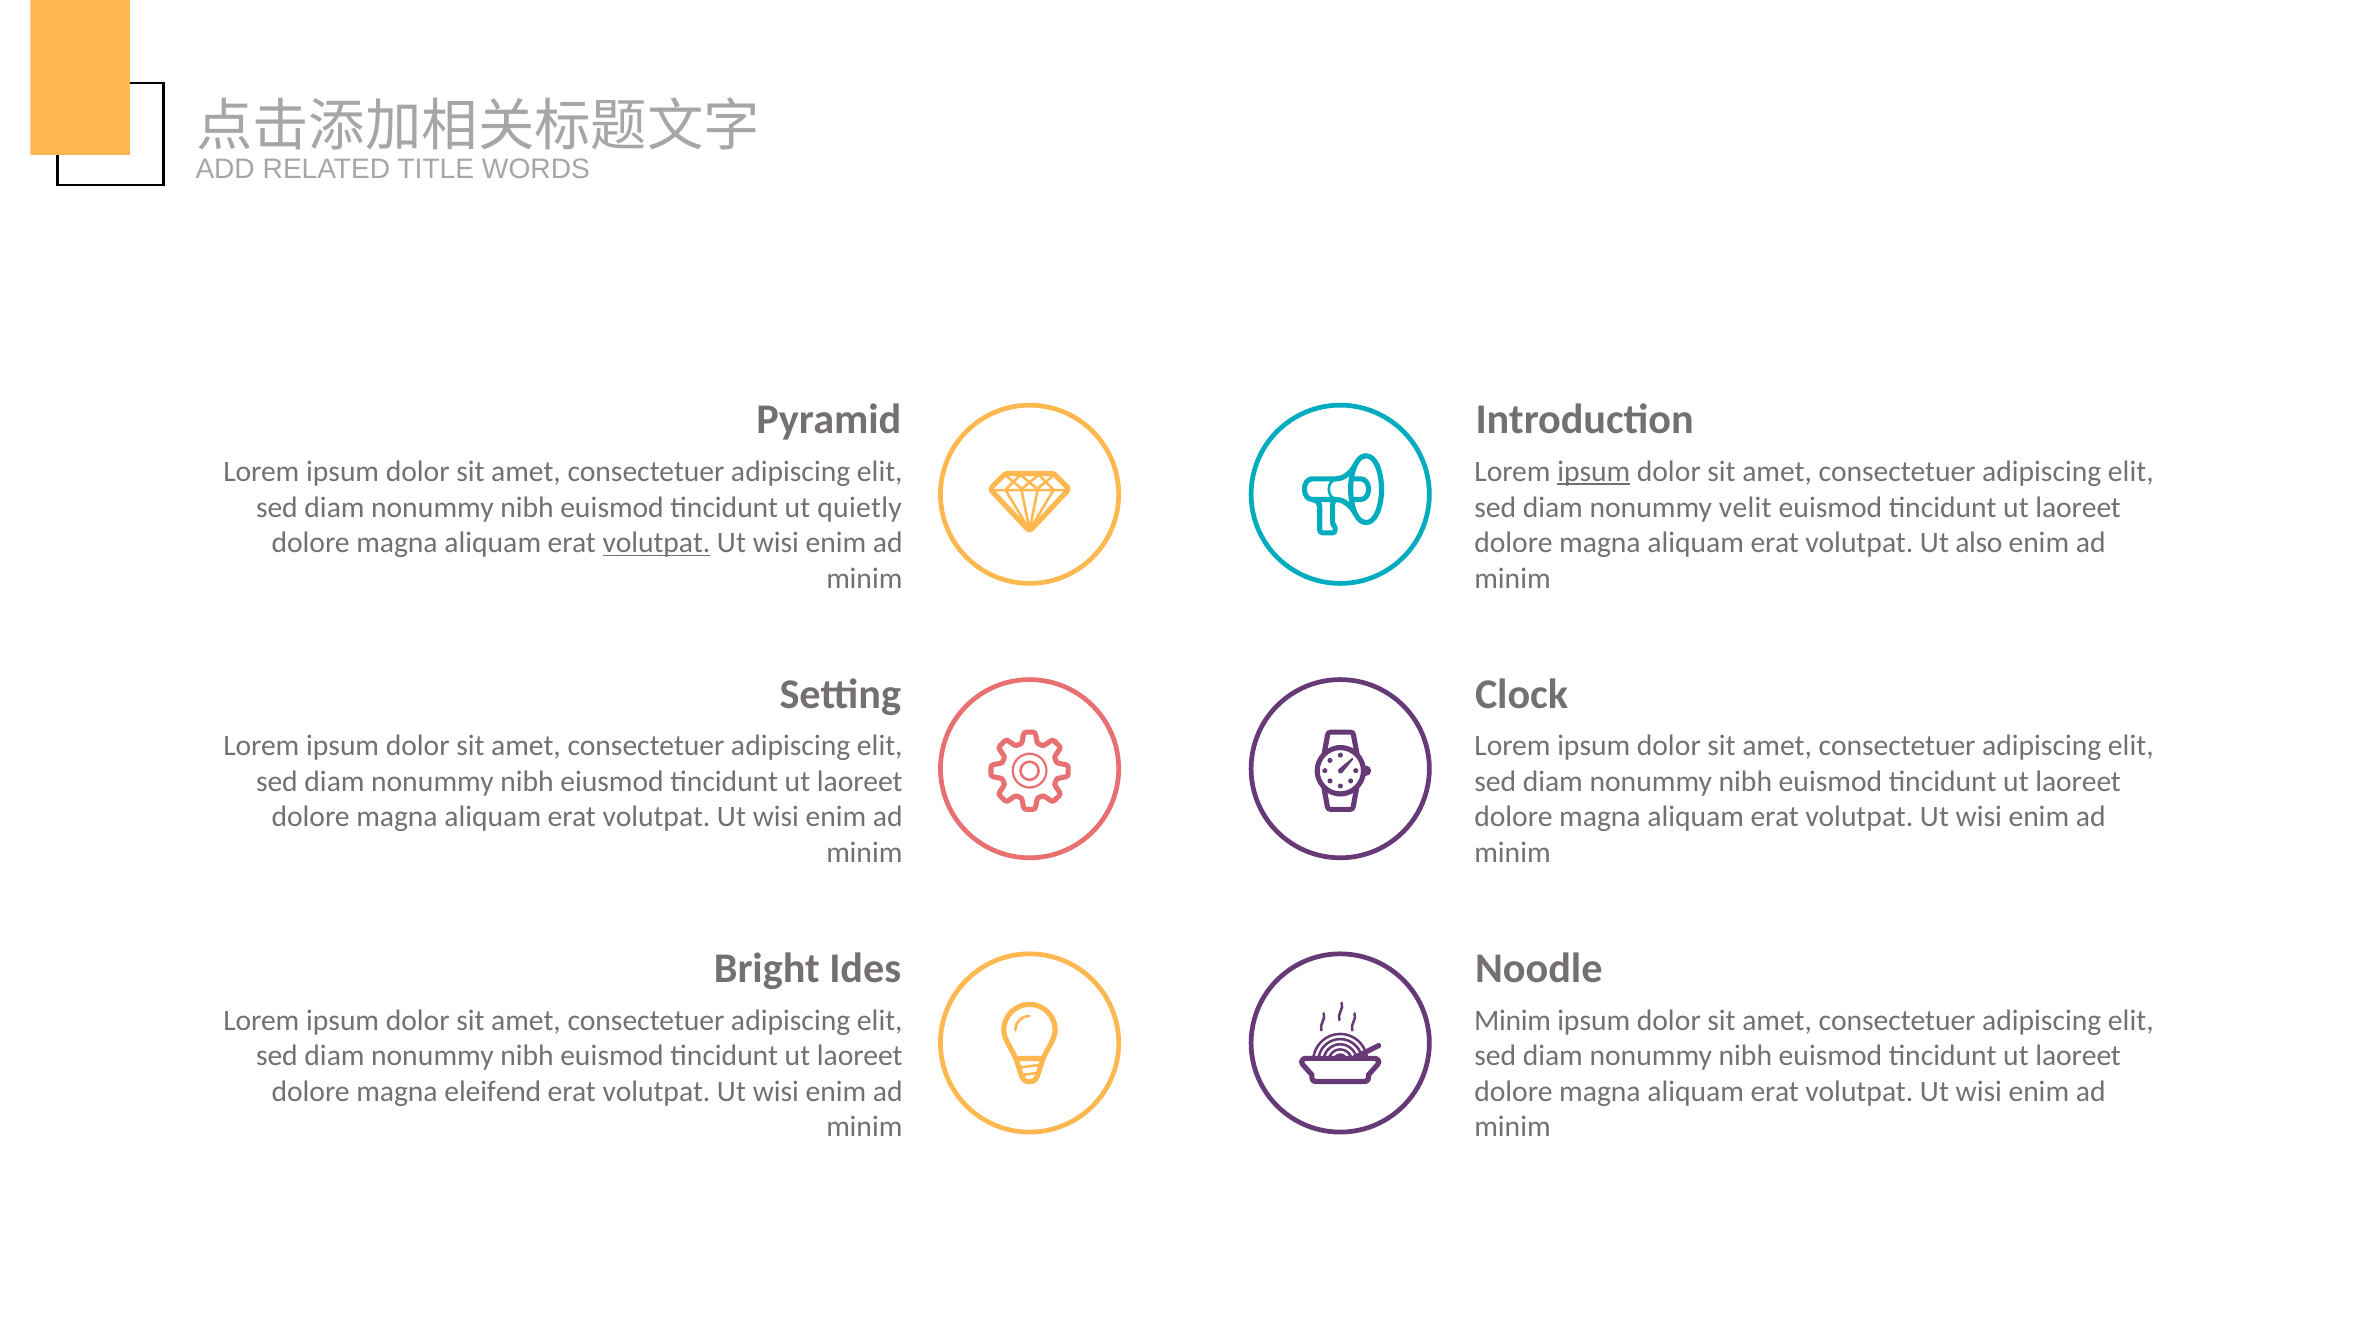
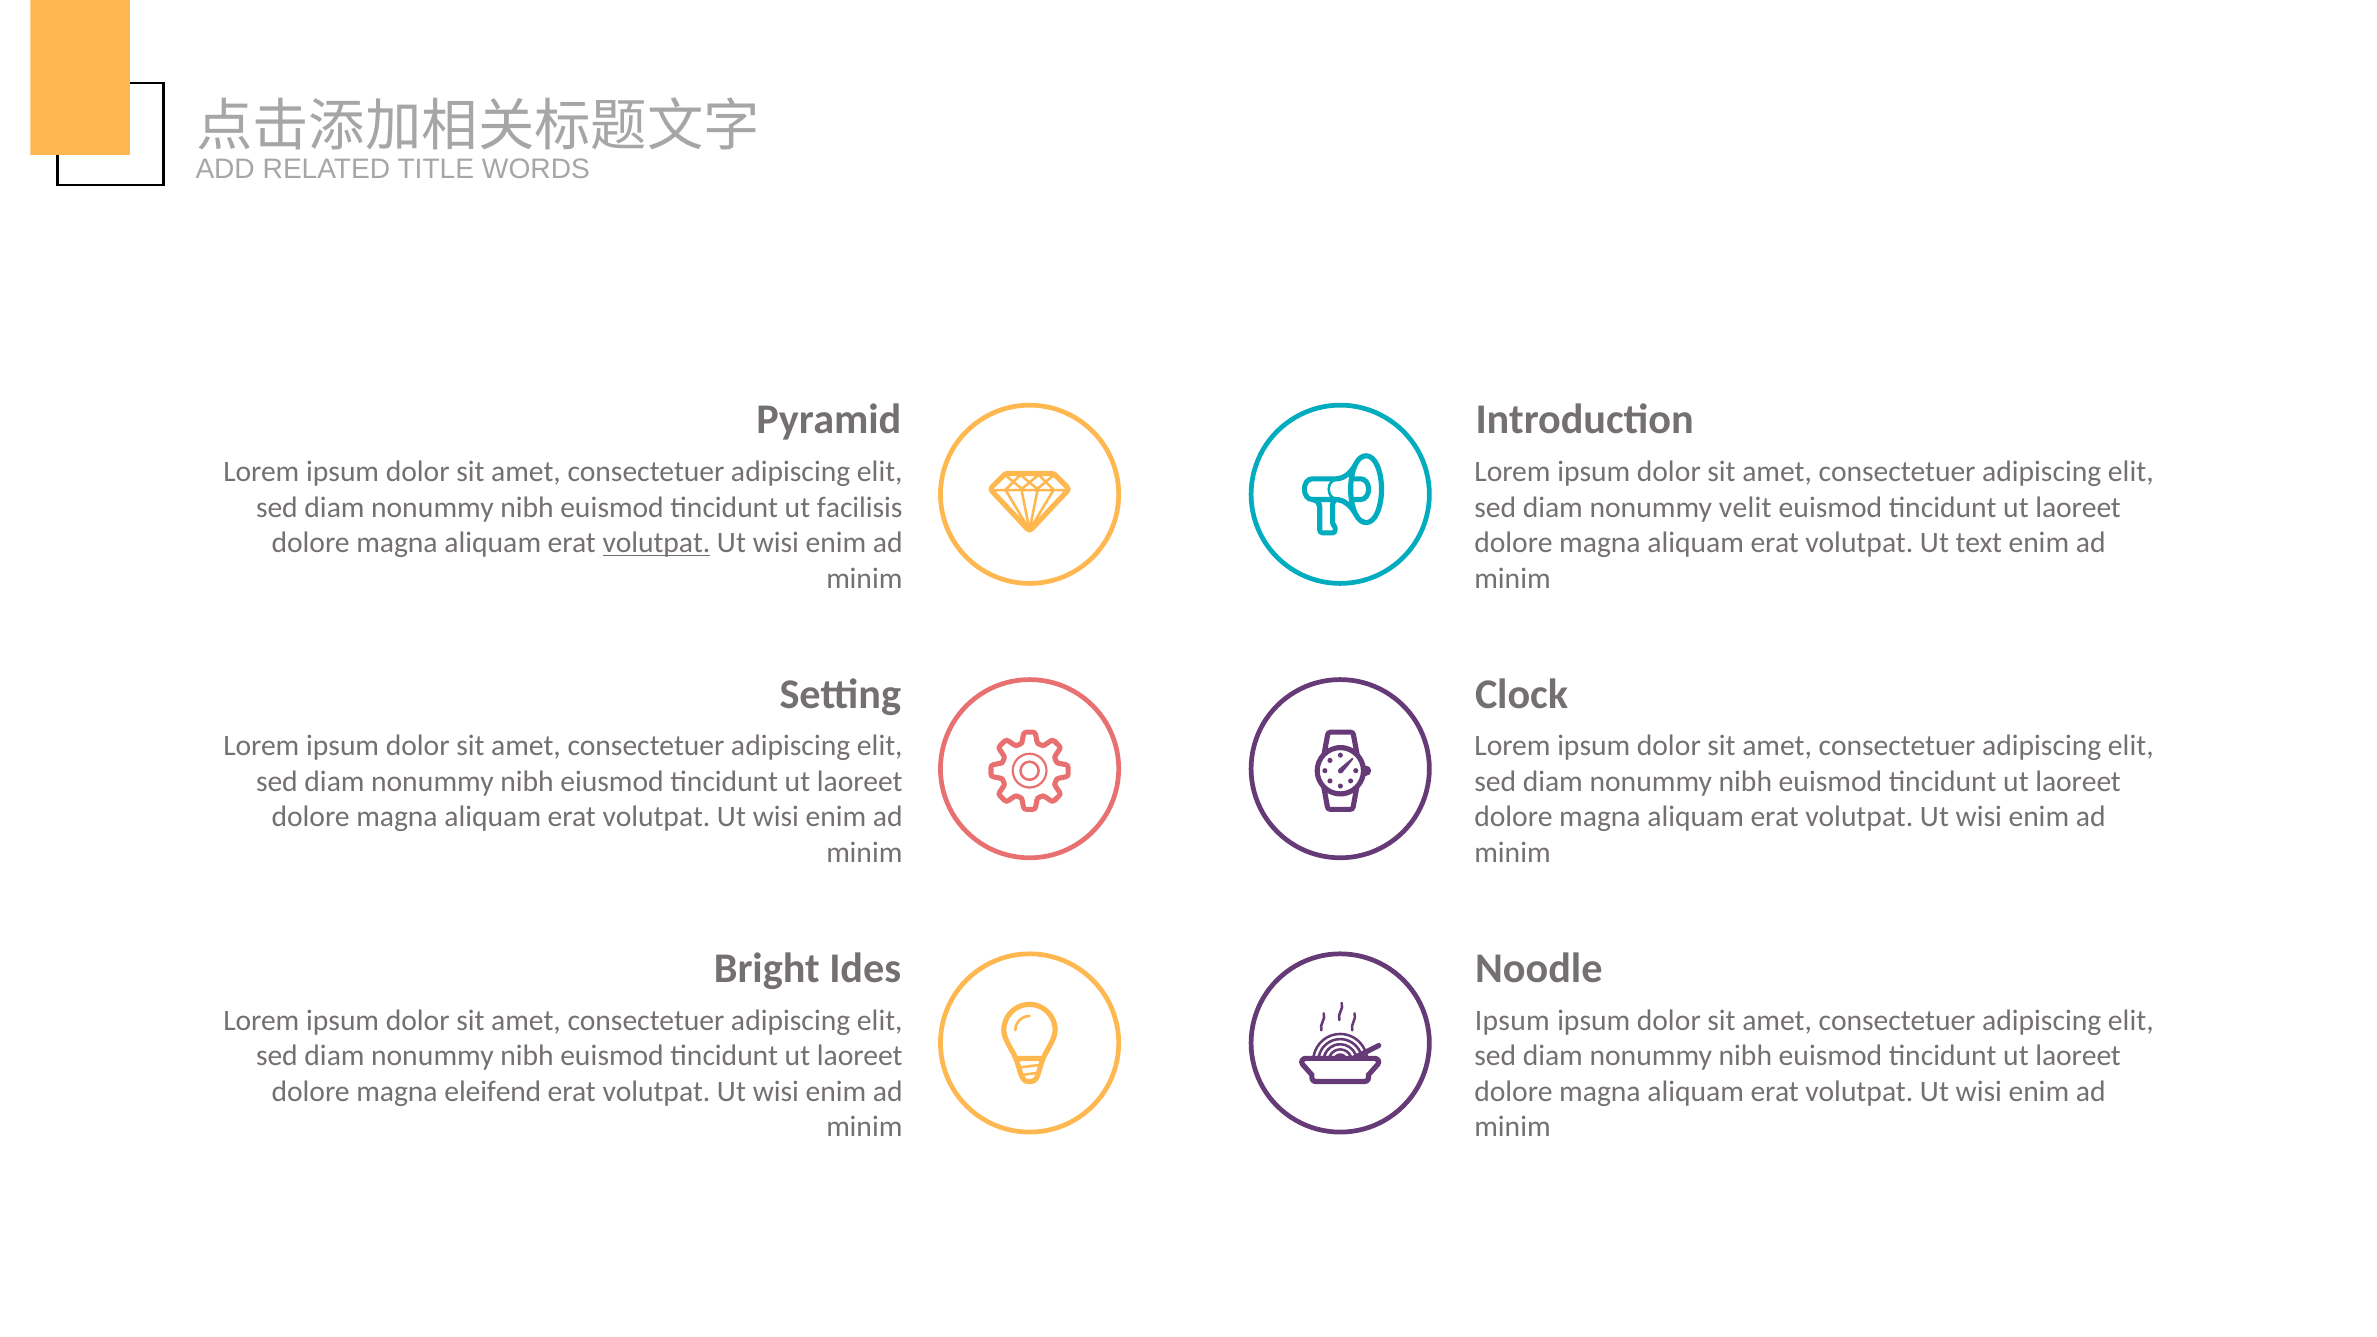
ipsum underline: present -> none (1594, 472)
quietly: quietly -> facilisis (860, 507)
also: also -> text (1979, 543)
Minim: Minim -> Ipsum (1512, 1020)
